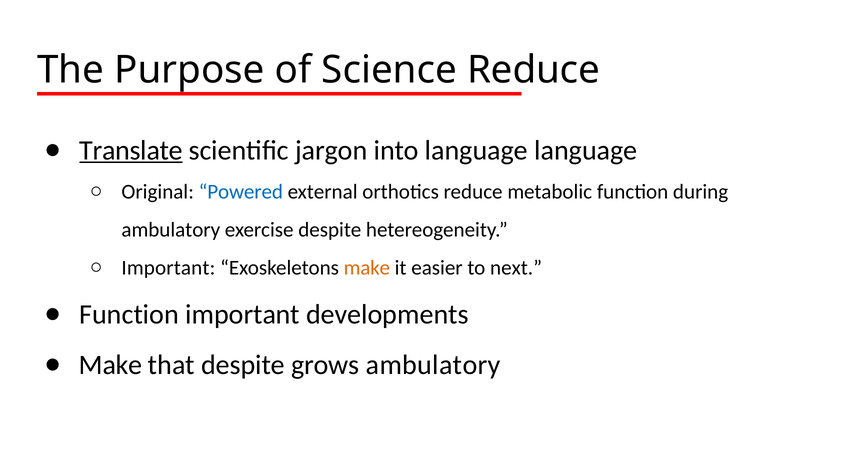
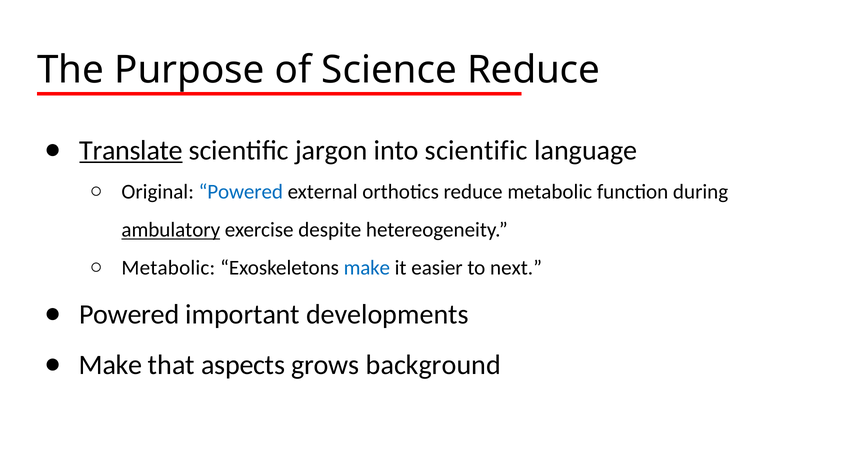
into language: language -> scientific (476, 150)
ambulatory underline: none -> present (171, 230)
Important: Important -> Metabolic (168, 268)
make colour: orange -> blue (367, 268)
Function: Function -> Powered (129, 315)
that despite: despite -> aspects (243, 365)
grows ambulatory: ambulatory -> background (433, 365)
